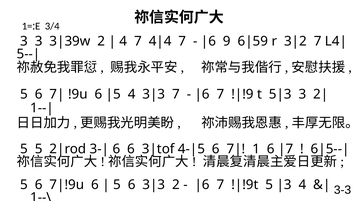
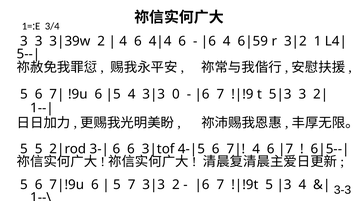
7: 7 -> 6 (138, 41)
7: 7 -> 6 (182, 41)
9: 9 -> 4 (227, 41)
7: 7 -> 1 (318, 41)
7: 7 -> 0 (176, 94)
1: 1 -> 4 (256, 149)
6: 6 -> 7 (132, 185)
